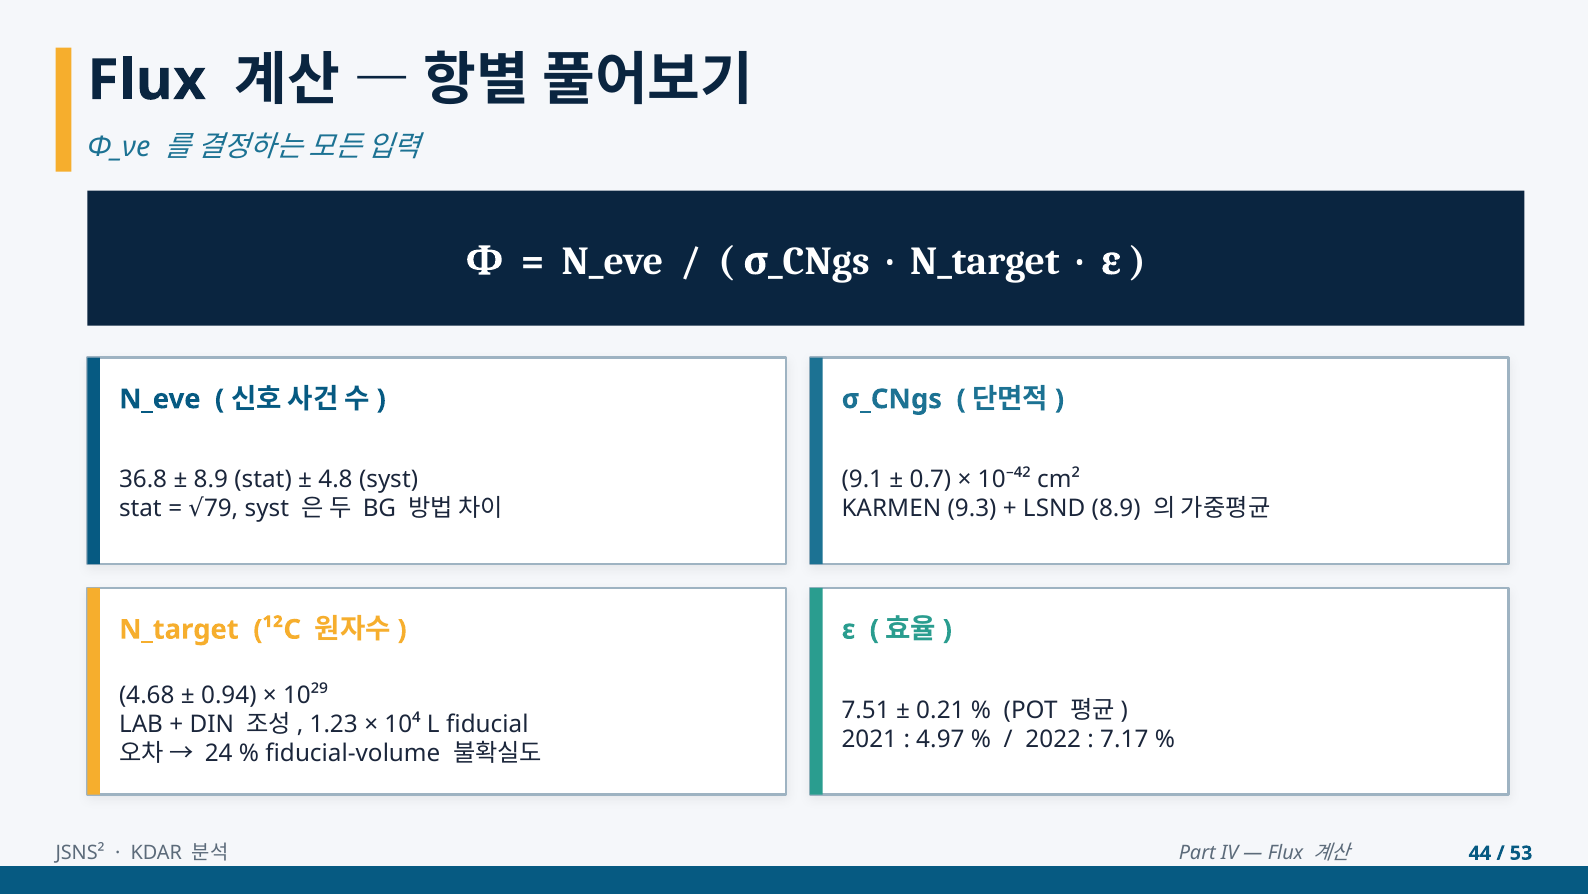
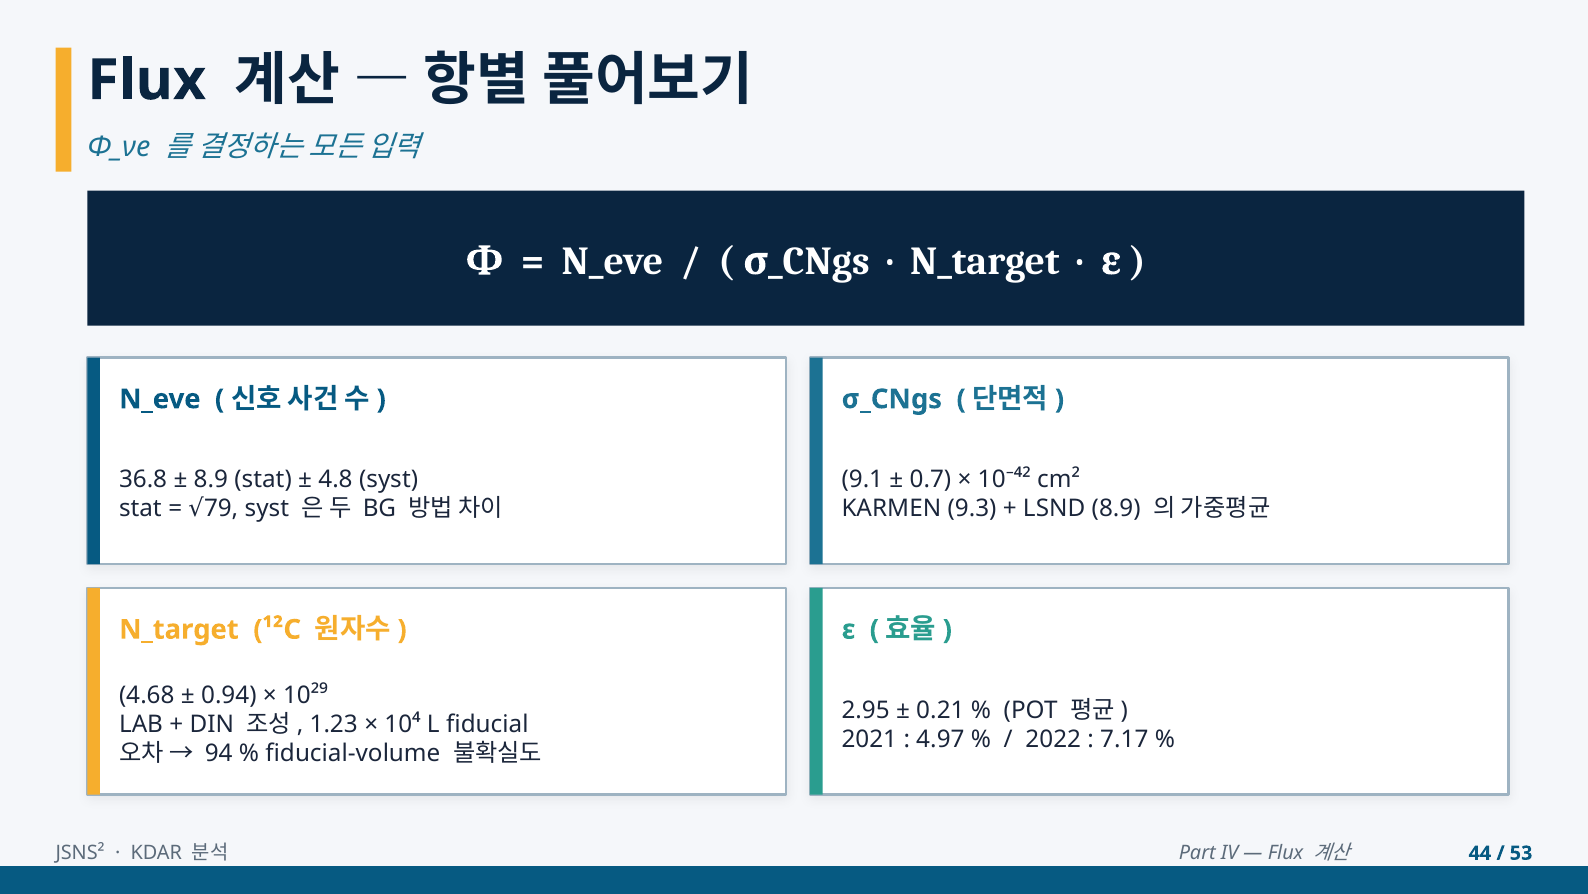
7.51: 7.51 -> 2.95 (866, 710)
24: 24 -> 94 (219, 753)
